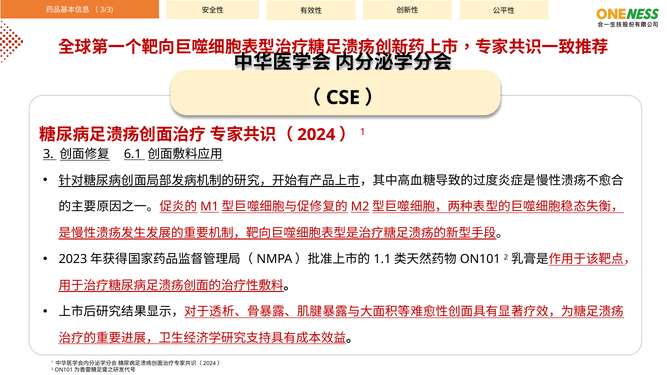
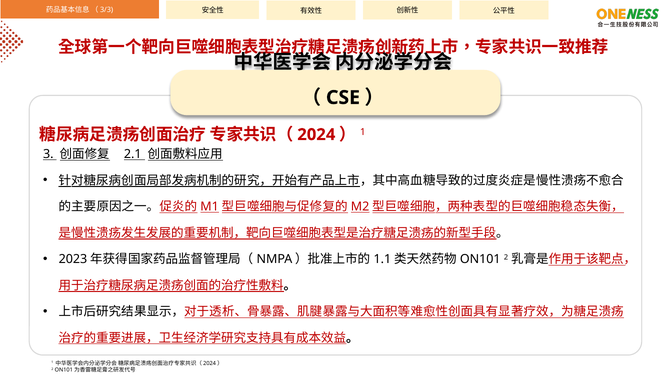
6.1: 6.1 -> 2.1 (133, 154)
